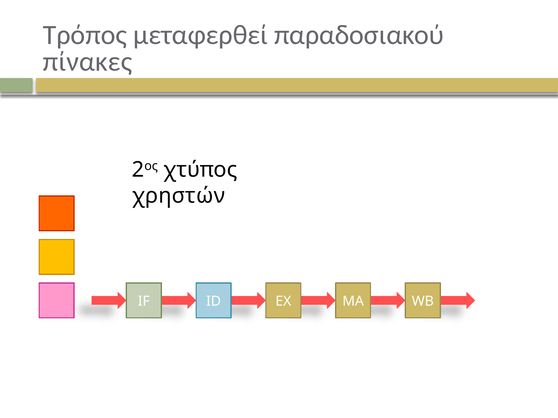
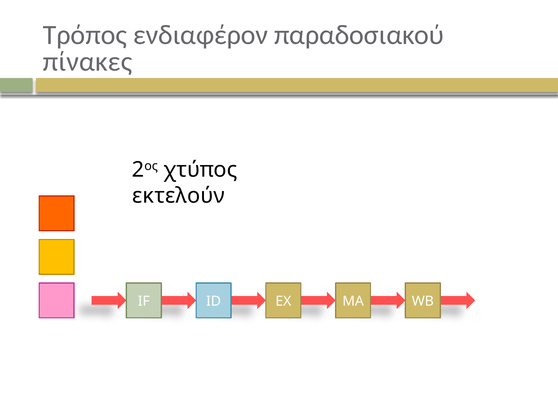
μεταφερθεί: μεταφερθεί -> ενδιαφέρον (201, 35)
χρηστών: χρηστών -> εκτελούν (178, 196)
